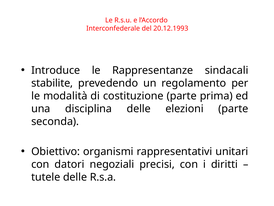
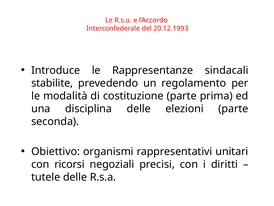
datori: datori -> ricorsi (70, 164)
